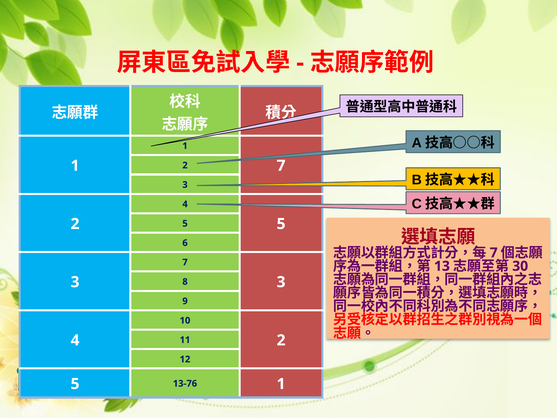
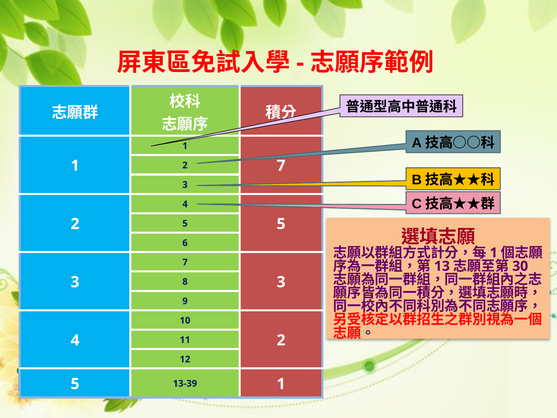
7: 7 -> 1 (494, 253)
13-76: 13-76 -> 13-39 (185, 383)
